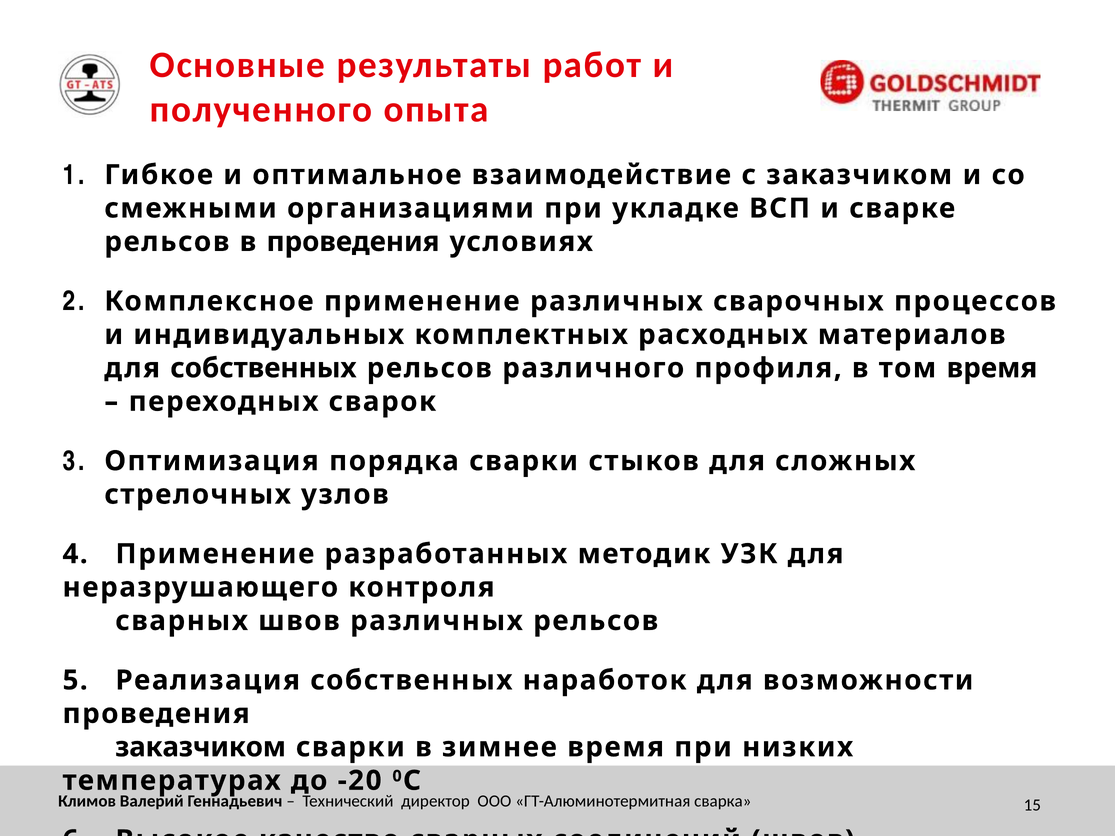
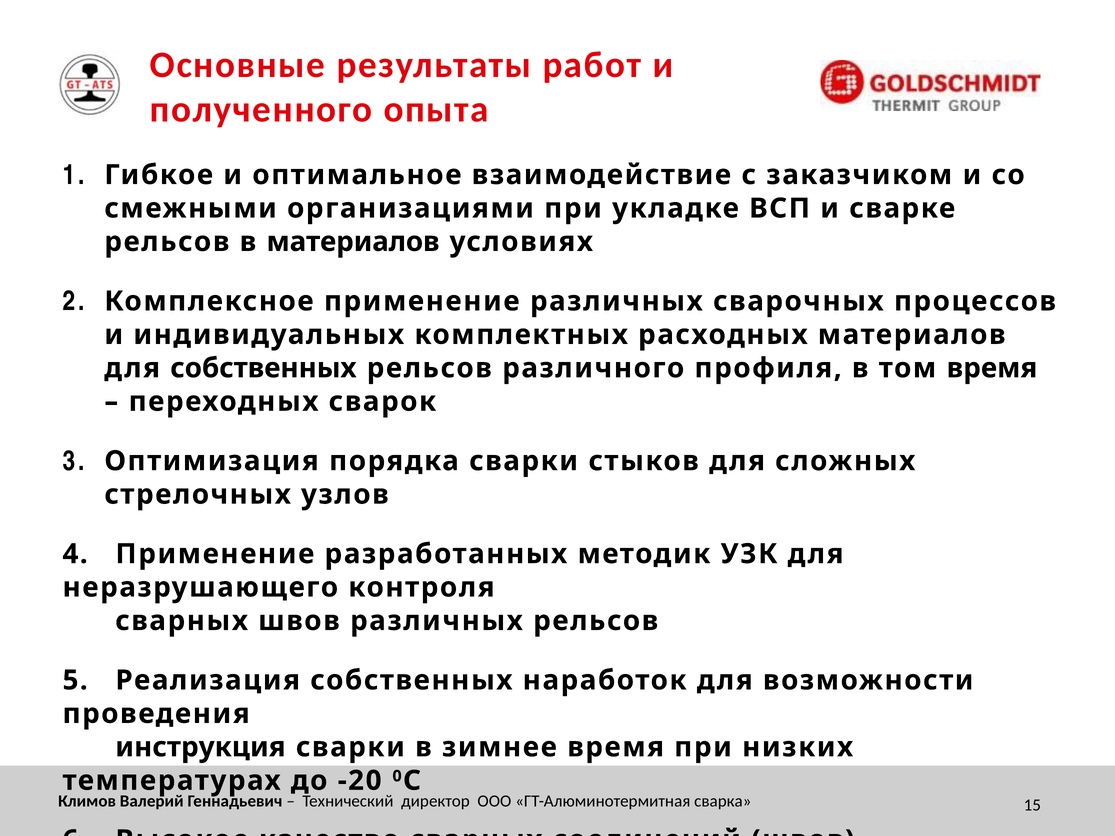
в проведения: проведения -> материалов (353, 242)
заказчиком: заказчиком -> инструкция (200, 747)
